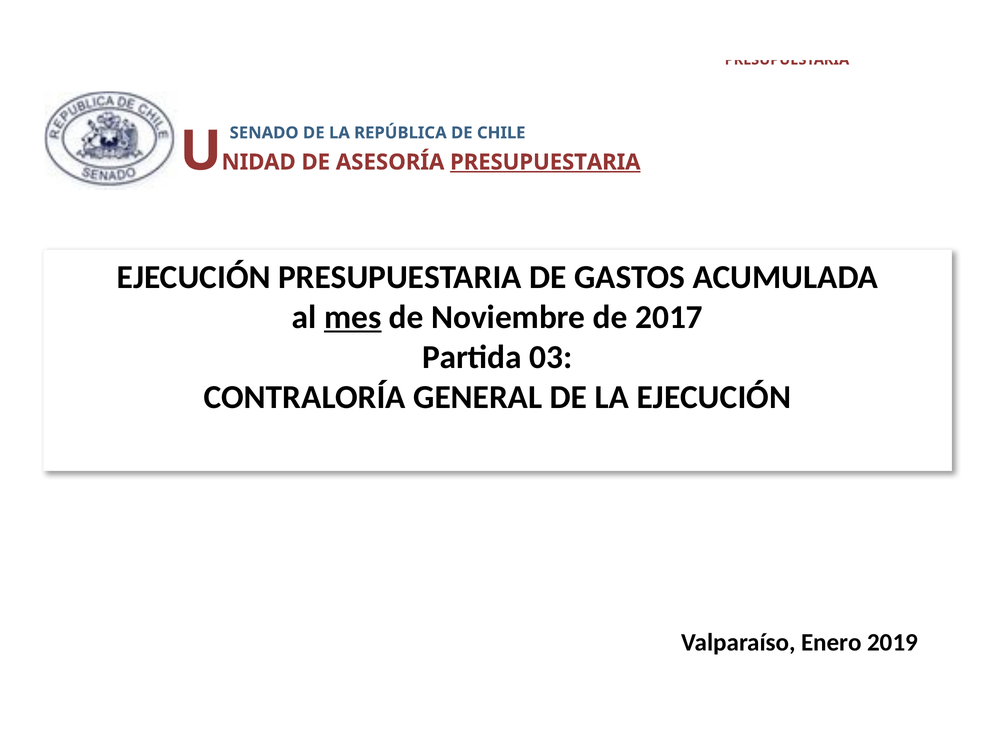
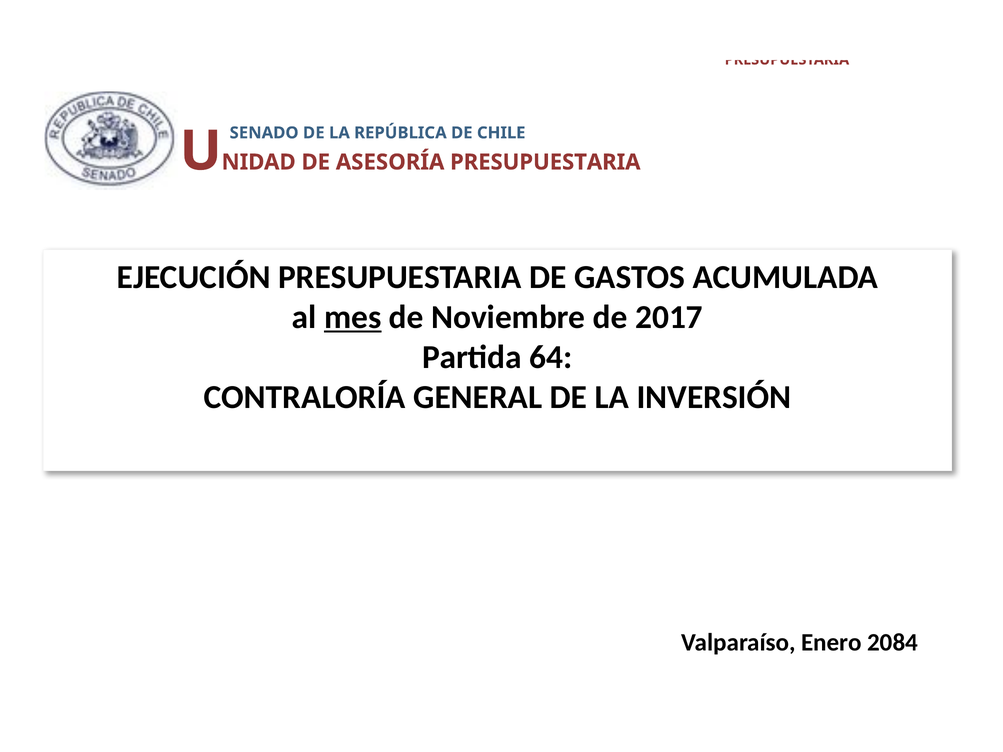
PRESUPUESTARIA underline: present -> none (545, 162)
03: 03 -> 64 (551, 357)
LA EJECUCIÓN: EJECUCIÓN -> INVERSIÓN (714, 397)
2019: 2019 -> 2084 (893, 643)
